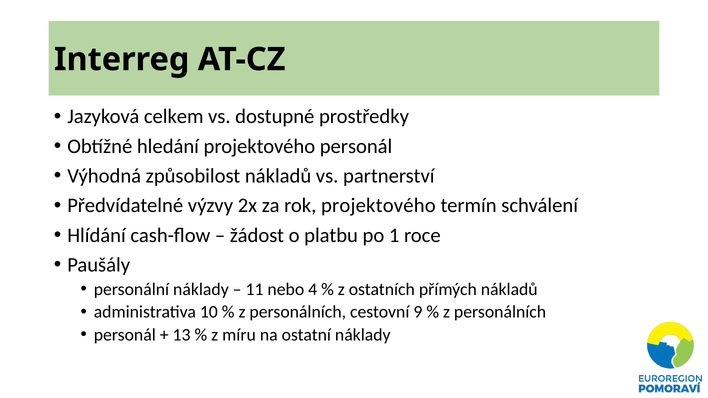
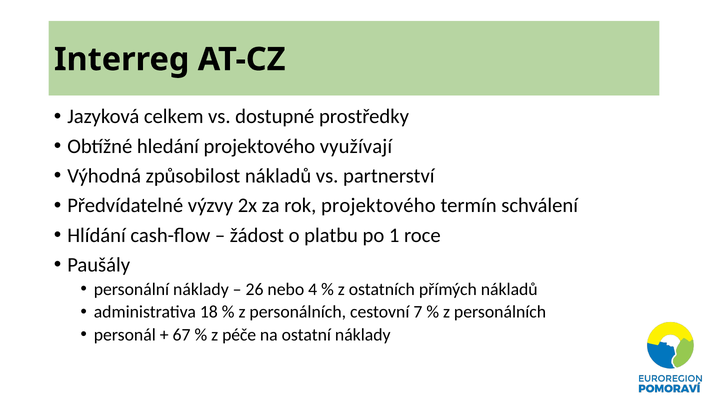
projektového personál: personál -> využívají (356, 146)
11: 11 -> 26 (255, 289)
10: 10 -> 18 (209, 312)
9: 9 -> 7 (418, 312)
13: 13 -> 67 (182, 335)
míru: míru -> péče (239, 335)
